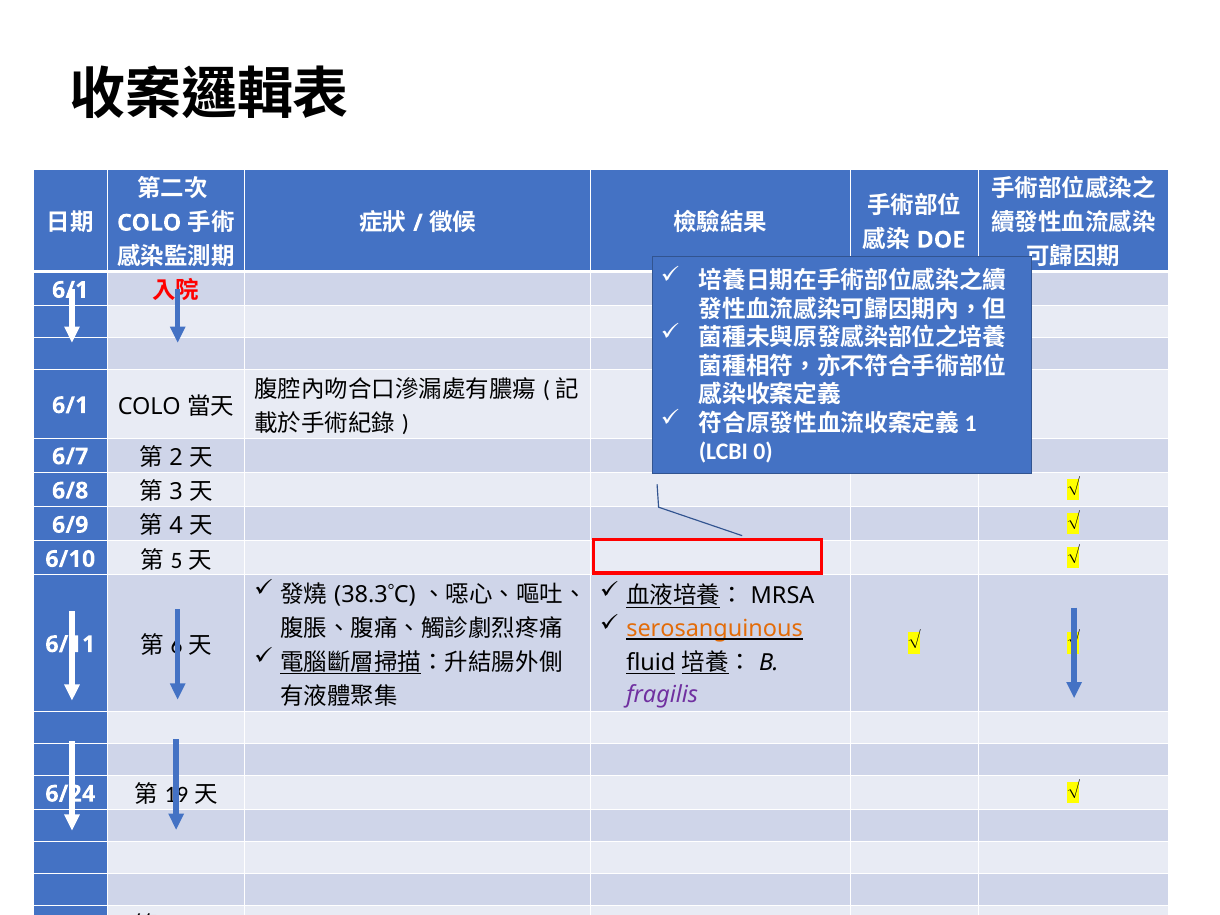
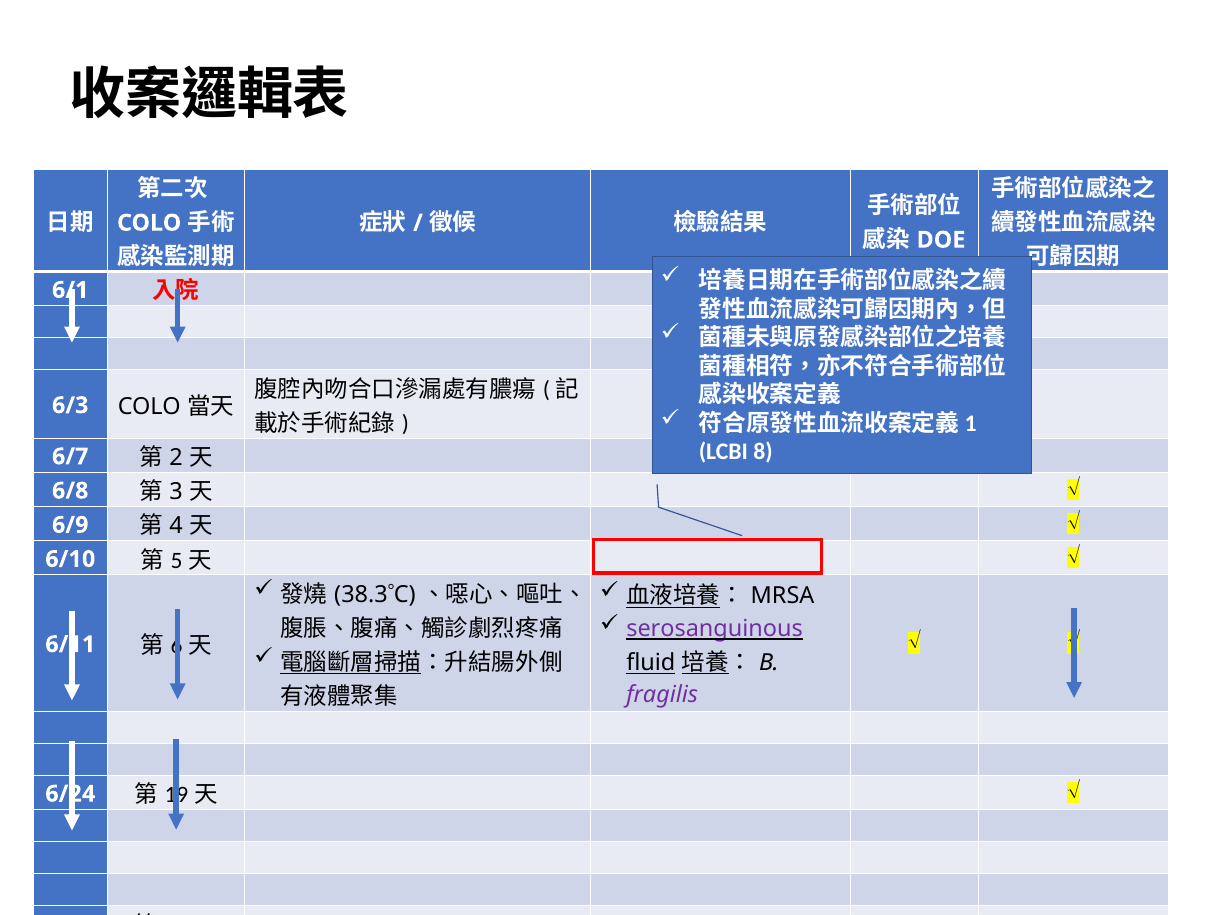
6/1: 6/1 -> 6/3 (70, 405)
0: 0 -> 8 (763, 452)
serosanguinous colour: orange -> purple (715, 628)
